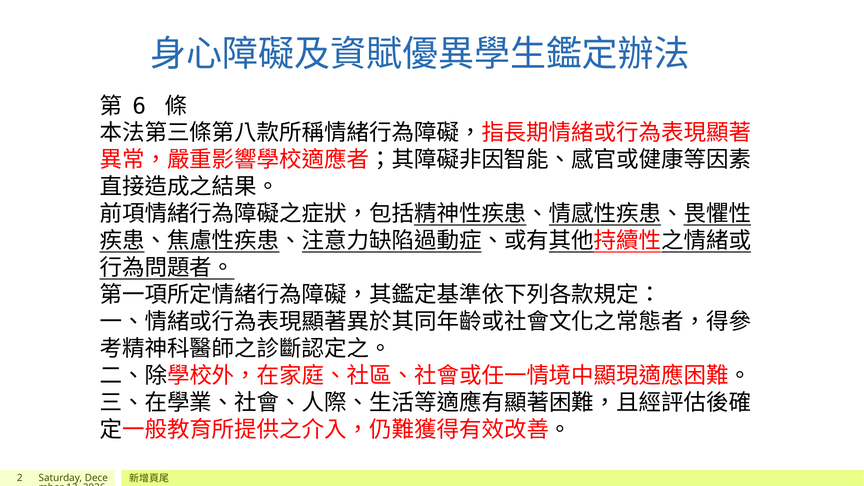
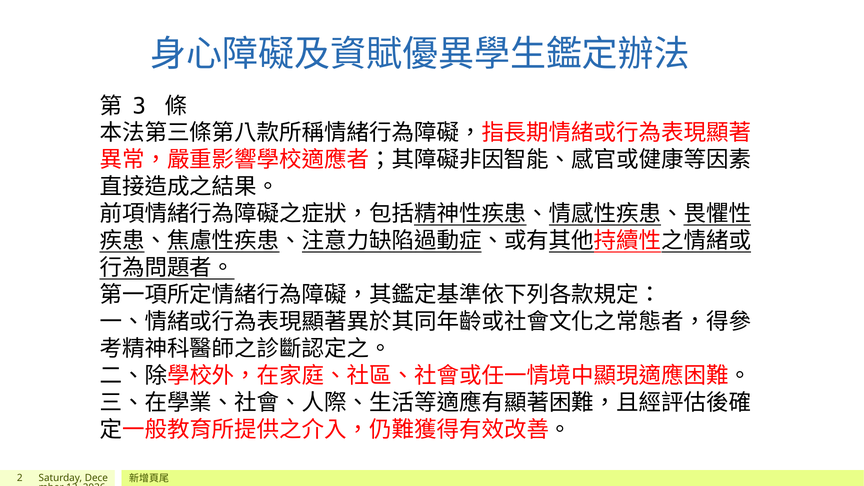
6: 6 -> 3 (139, 106)
